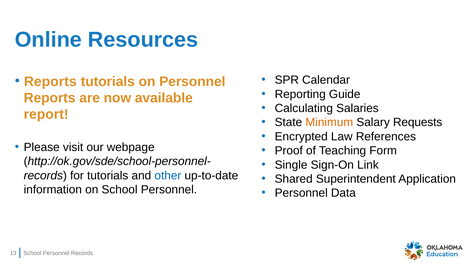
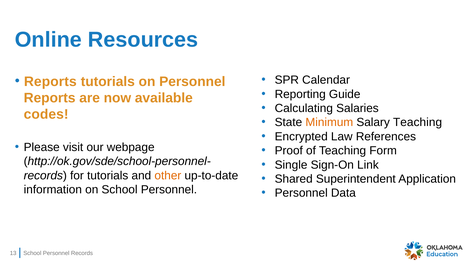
report: report -> codes (46, 114)
Salary Requests: Requests -> Teaching (418, 122)
other colour: blue -> orange (168, 175)
